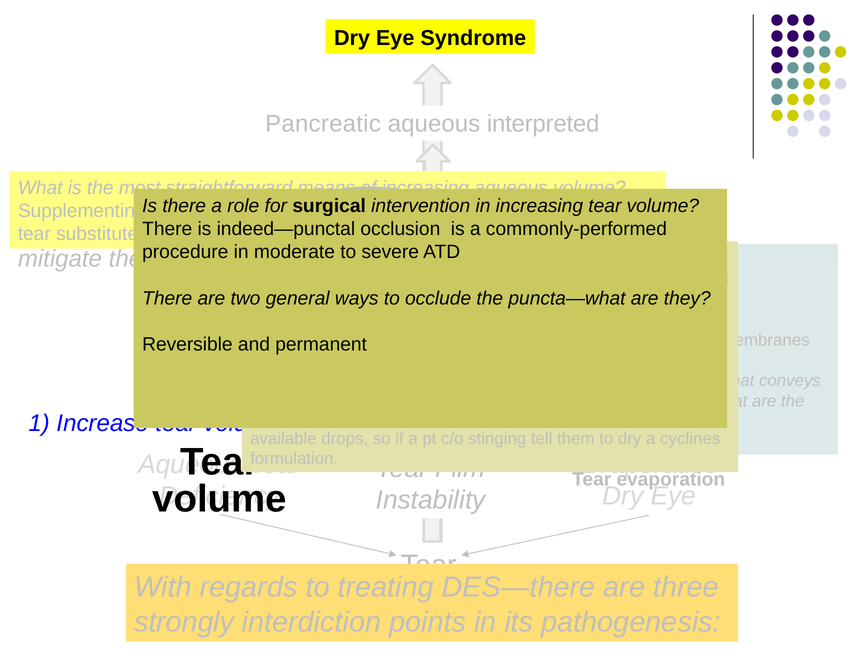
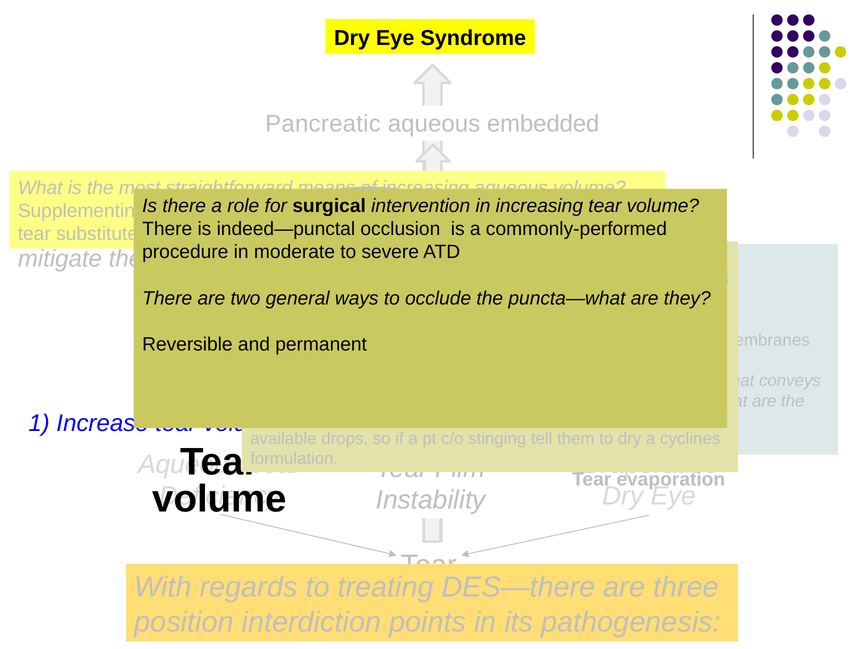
interpreted: interpreted -> embedded (543, 124)
strongly: strongly -> position (184, 622)
